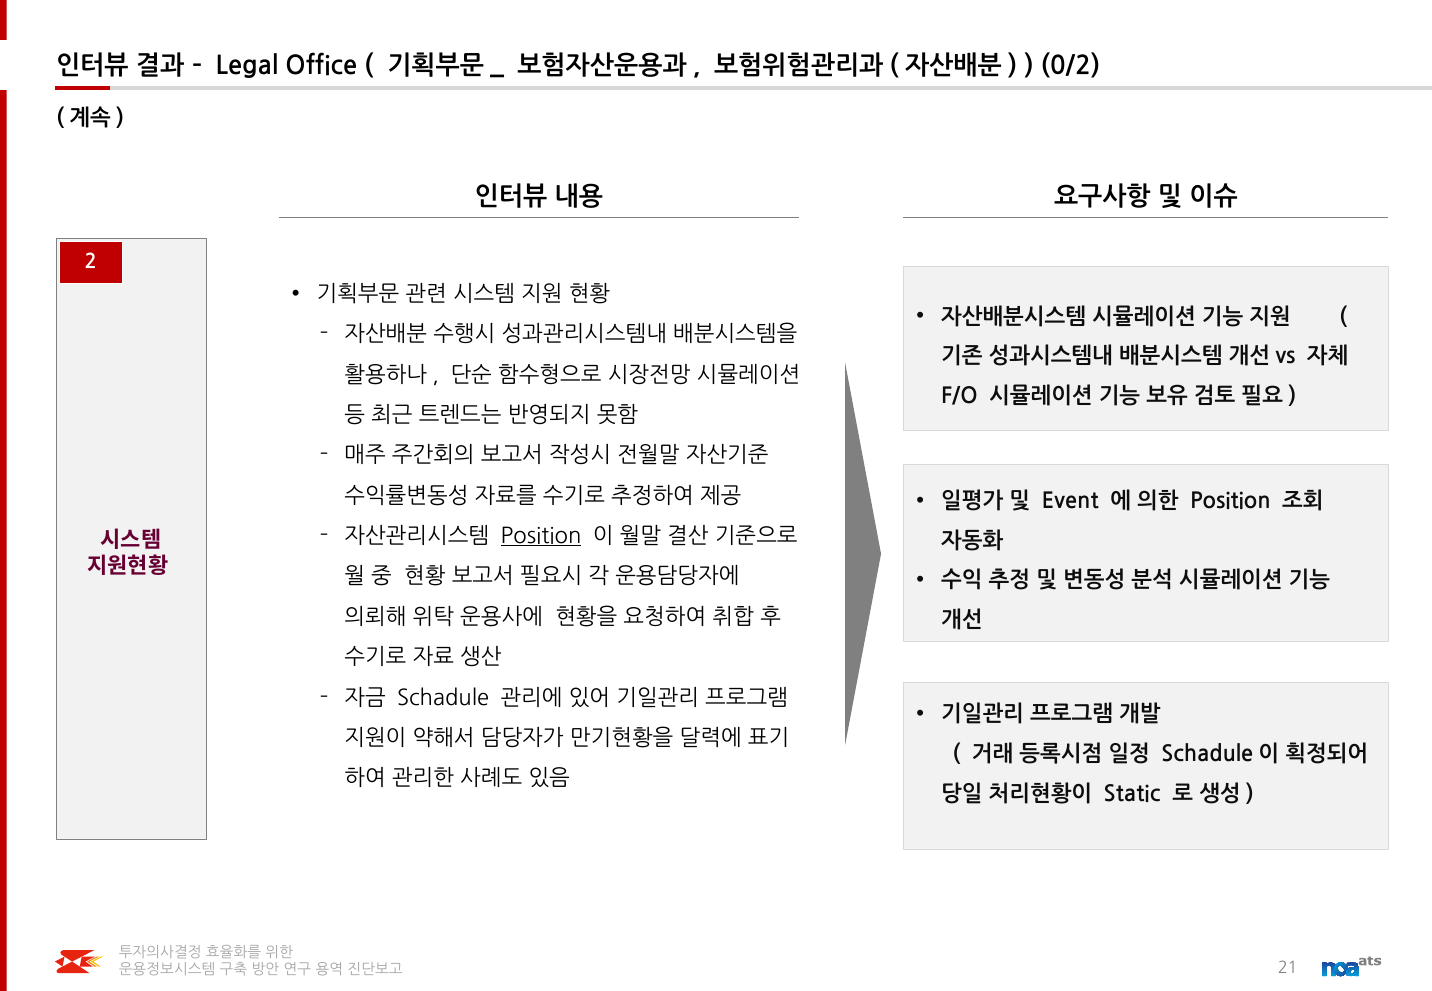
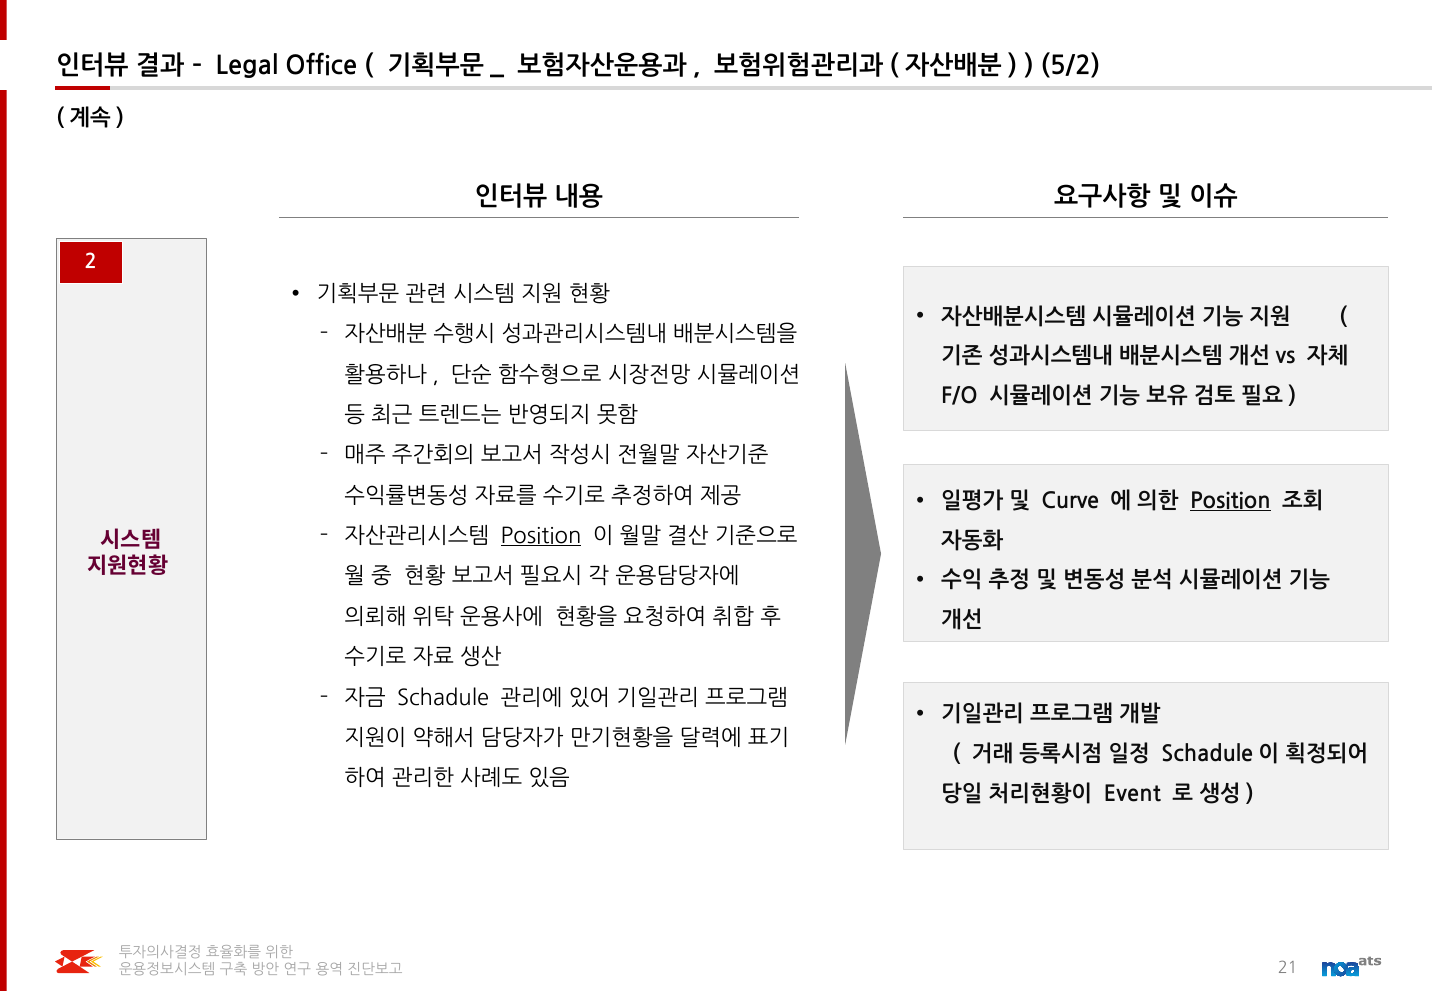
0/2: 0/2 -> 5/2 (1071, 66)
Event: Event -> Curve (1070, 502)
Position underline: none -> present (1230, 502)
Static: Static -> Event (1132, 794)
